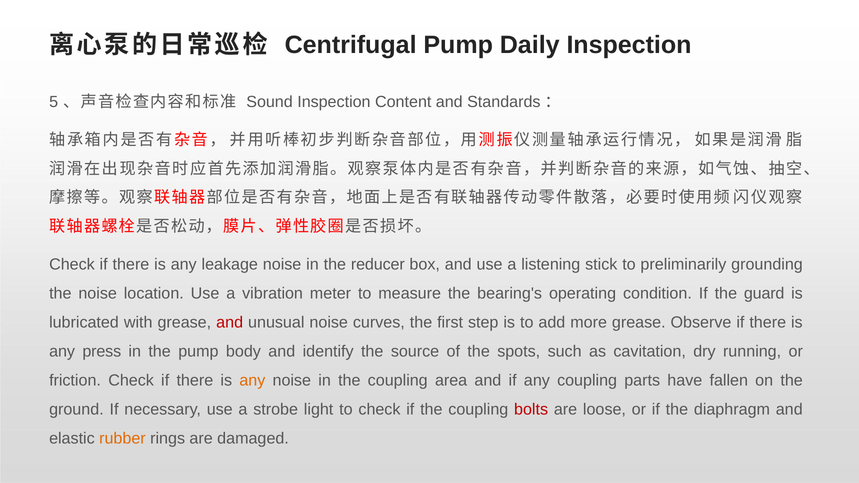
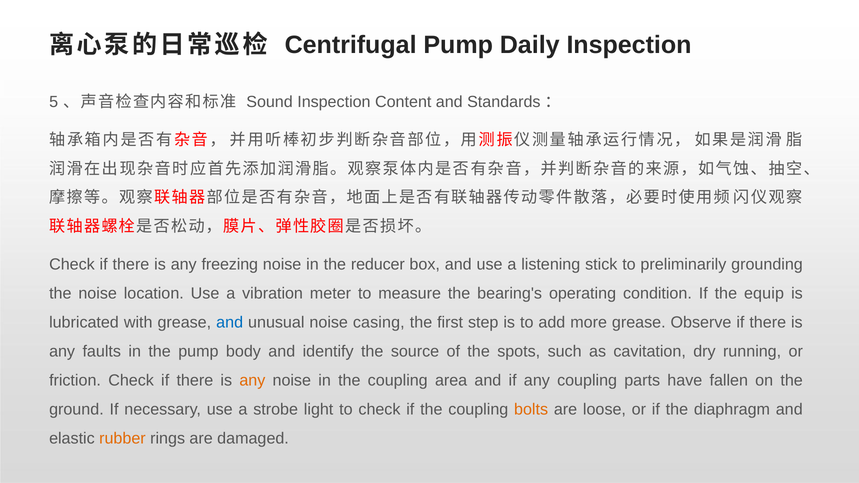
leakage: leakage -> freezing (230, 265)
guard: guard -> equip (764, 294)
and colour: red -> blue (230, 323)
curves: curves -> casing (379, 323)
press: press -> faults (102, 352)
bolts colour: red -> orange (531, 410)
